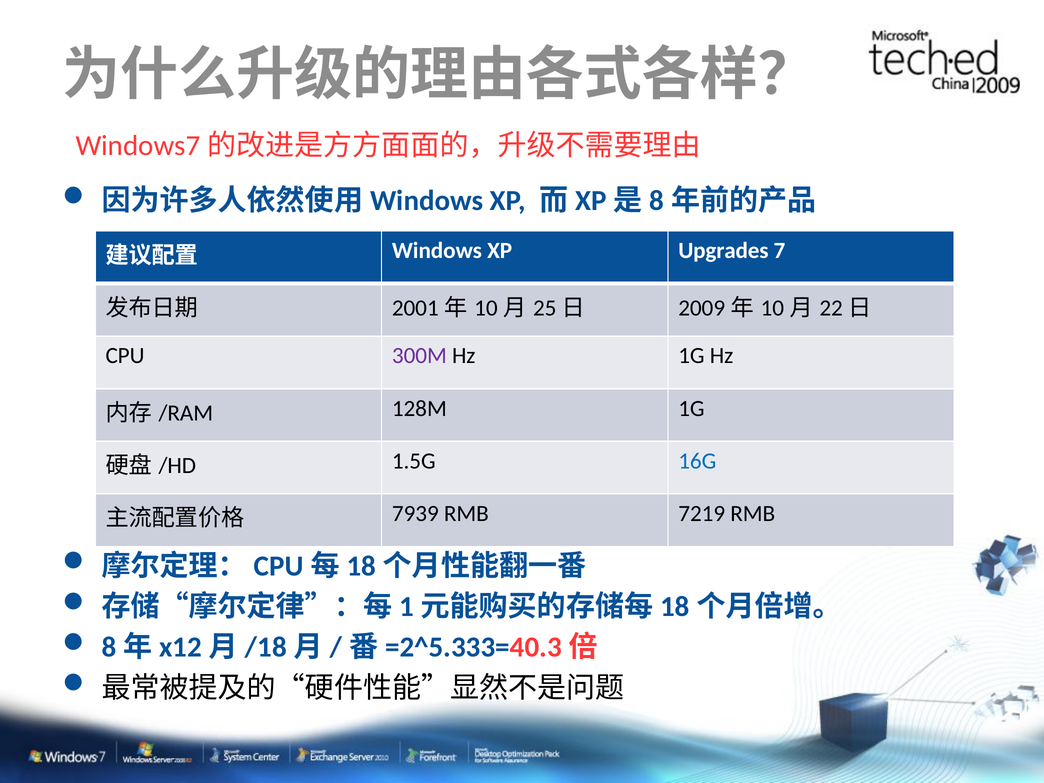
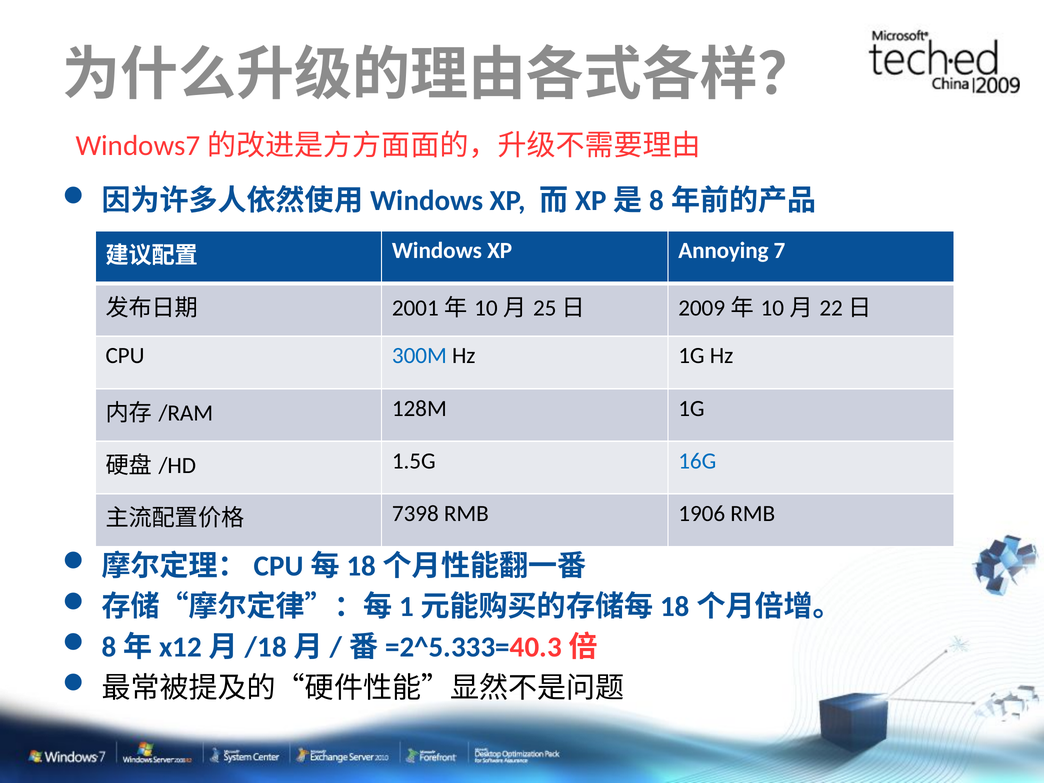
Upgrades: Upgrades -> Annoying (723, 251)
300M colour: purple -> blue (419, 356)
7939: 7939 -> 7398 (415, 514)
7219: 7219 -> 1906 (702, 514)
